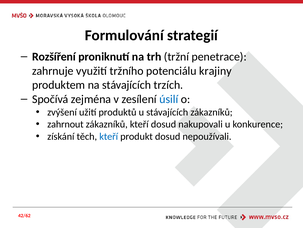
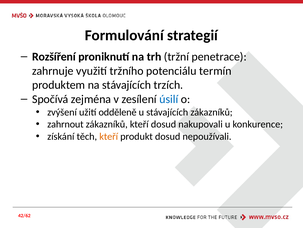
krajiny: krajiny -> termín (215, 71)
produktů: produktů -> odděleně (118, 112)
kteří colour: blue -> orange (109, 136)
